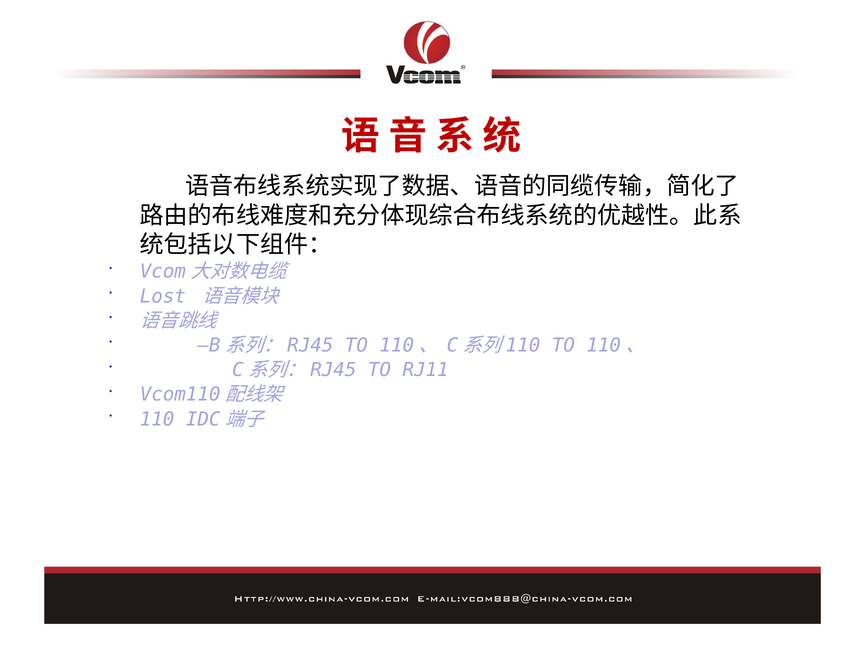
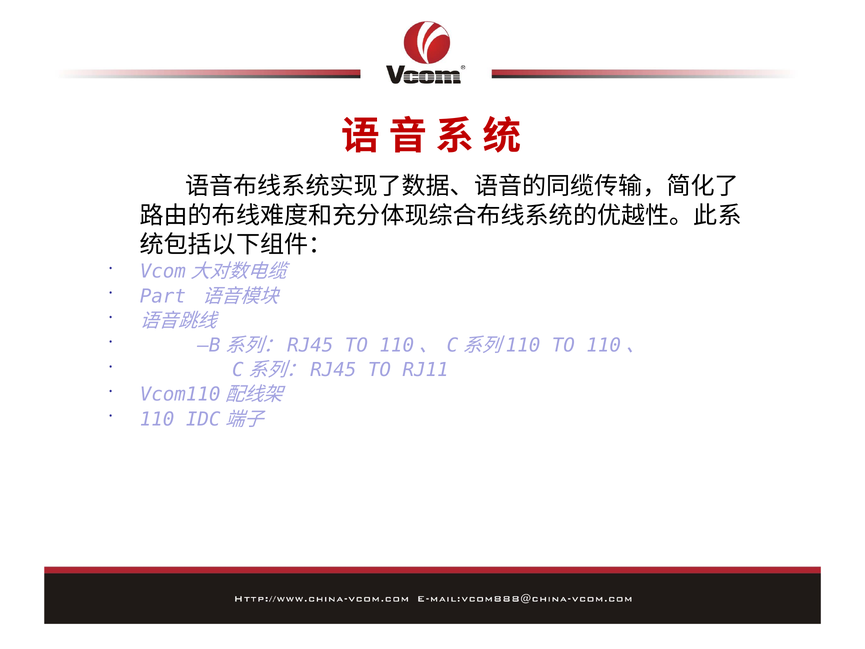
Lost: Lost -> Part (163, 296)
